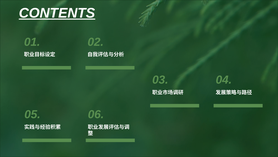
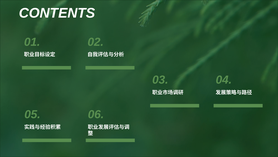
CONTENTS underline: present -> none (57, 13)
